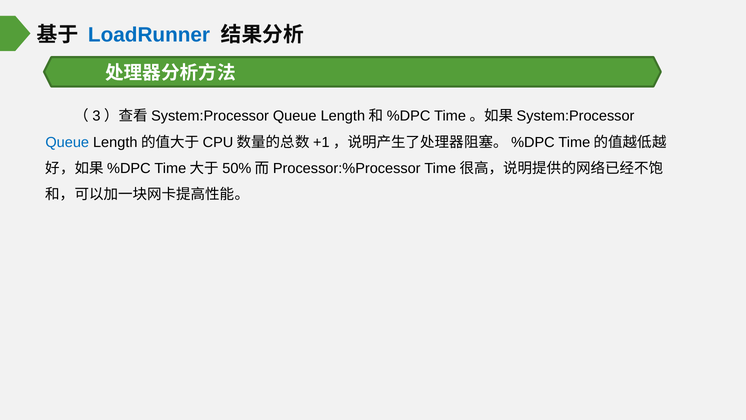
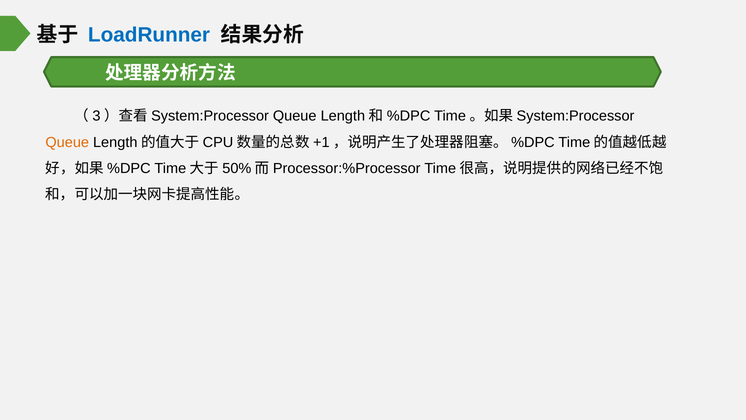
Queue colour: blue -> orange (67, 142)
